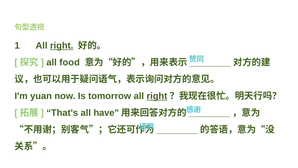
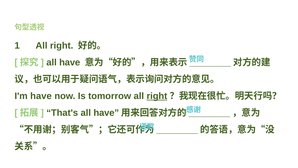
right underline: present -> none (62, 46)
food: food -> have (70, 62)
I'm yuan: yuan -> have (41, 96)
